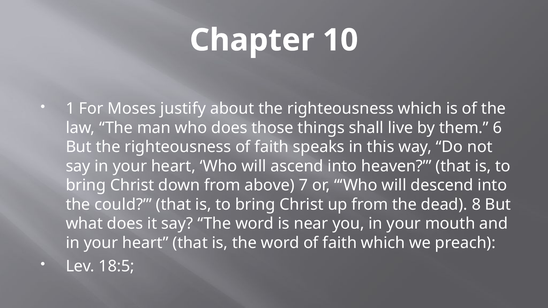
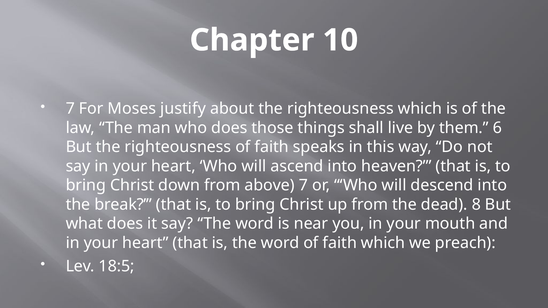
1: 1 -> 7 (70, 109)
could: could -> break (123, 205)
